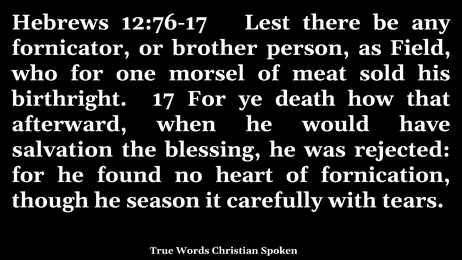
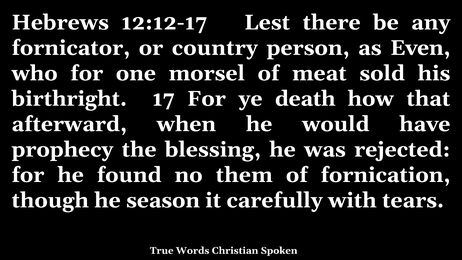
12:76-17: 12:76-17 -> 12:12-17 (164, 22)
brother: brother -> country (215, 48)
Field: Field -> Even (420, 48)
salvation: salvation -> prophecy (62, 149)
heart: heart -> them (244, 175)
